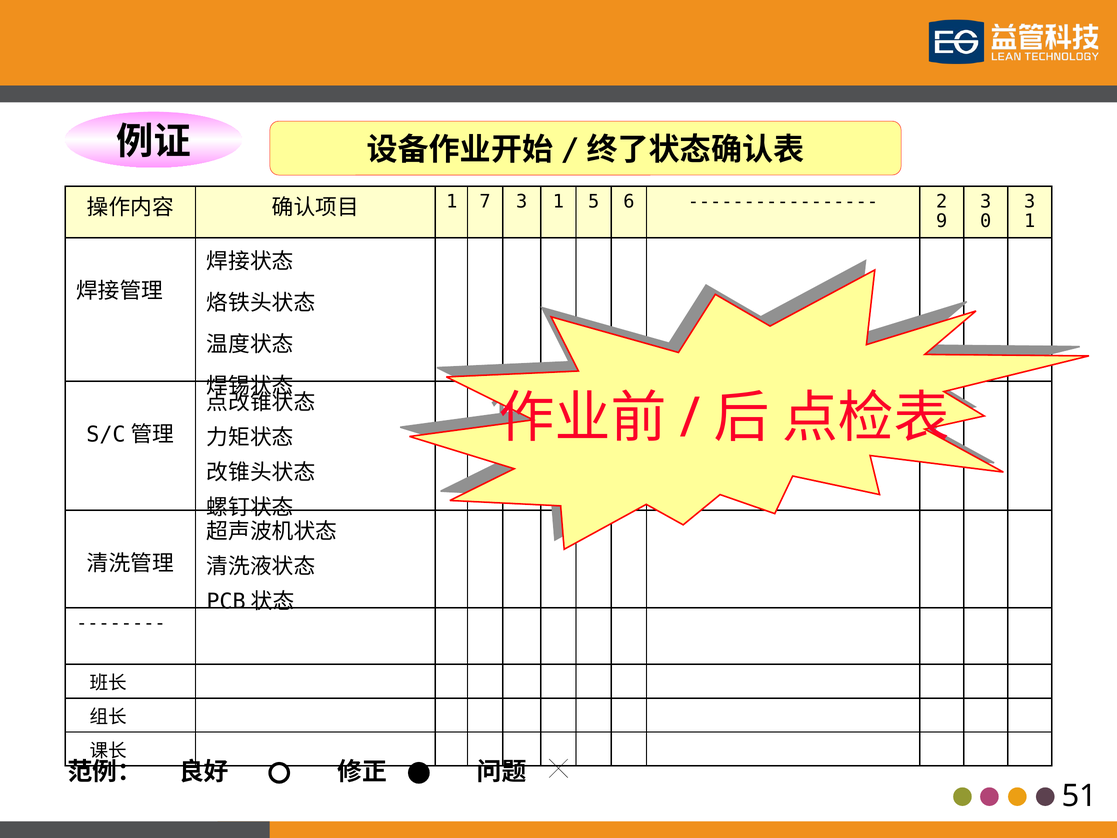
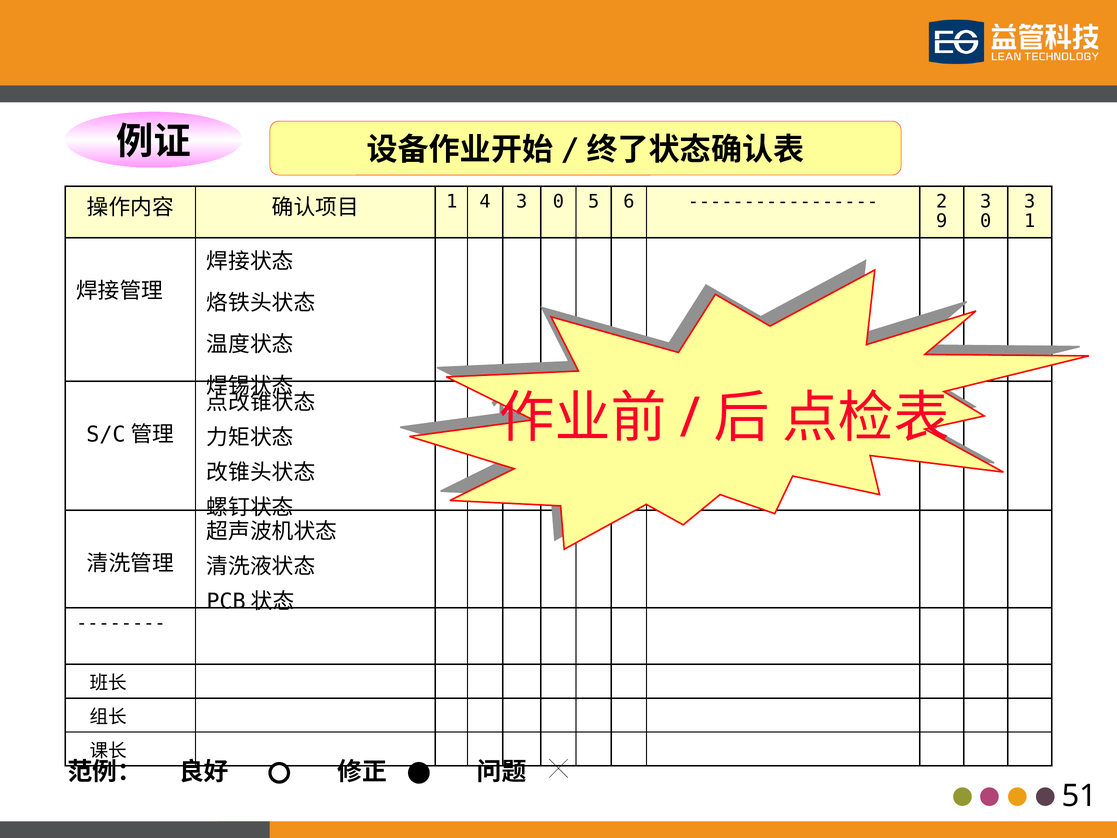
7: 7 -> 4 (485, 201)
1: 1 -> 0 (558, 201)
